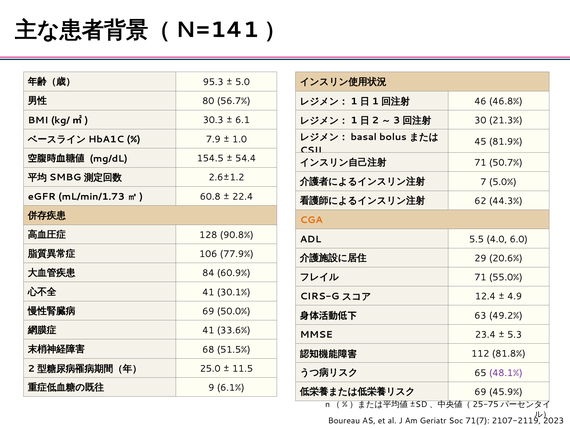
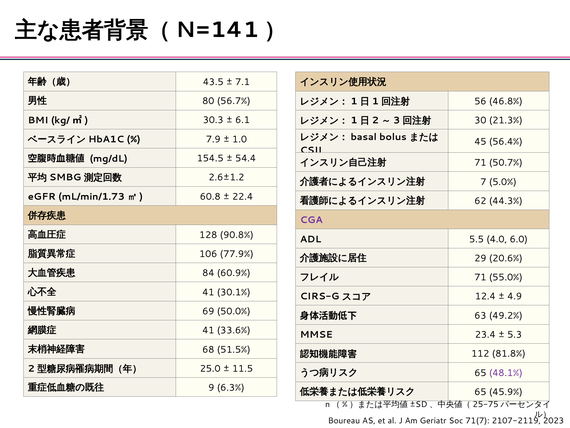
95.3: 95.3 -> 43.5 (213, 82)
5.0: 5.0 -> 7.1 (243, 82)
46: 46 -> 56 (480, 101)
81.9%: 81.9% -> 56.4% (506, 141)
CGA colour: orange -> purple (311, 220)
6.1%: 6.1% -> 6.3% (231, 387)
69: 69 -> 65 (480, 392)
